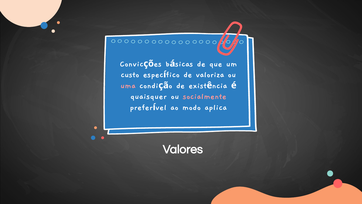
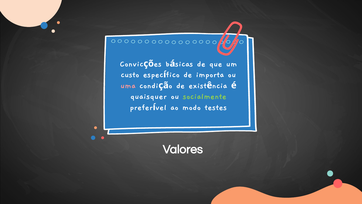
valoriza: valoriza -> importa (210, 74)
socialmente colour: pink -> light green (205, 96)
aplica: aplica -> testes (216, 107)
